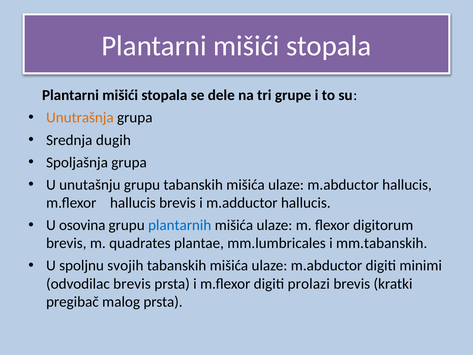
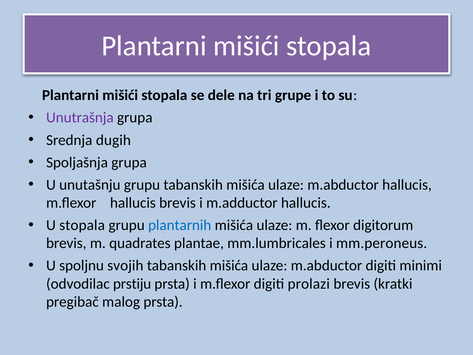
Unutrašnja colour: orange -> purple (80, 118)
U osovina: osovina -> stopala (82, 225)
mm.tabanskih: mm.tabanskih -> mm.peroneus (382, 243)
odvodilac brevis: brevis -> prstiju (132, 284)
